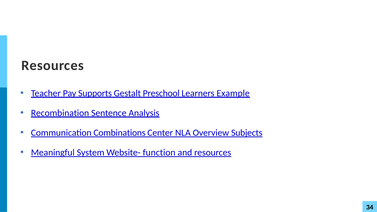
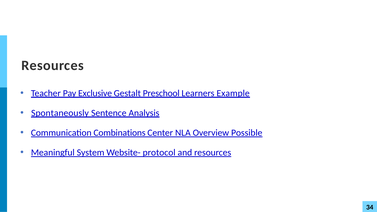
Supports: Supports -> Exclusive (95, 93)
Recombination: Recombination -> Spontaneously (60, 113)
Subjects: Subjects -> Possible (247, 133)
function: function -> protocol (159, 153)
